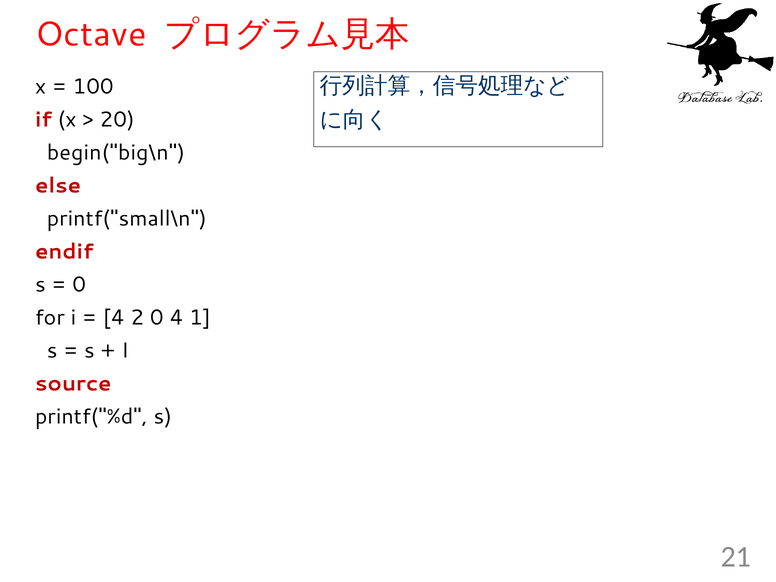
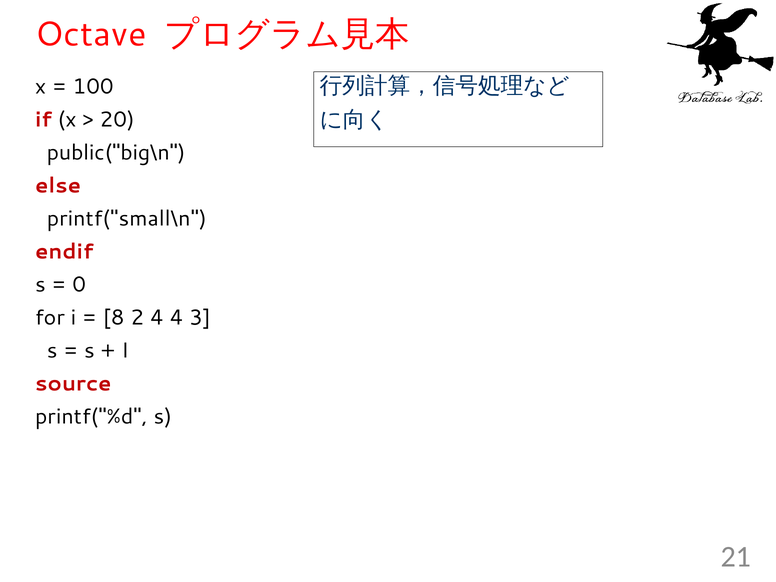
begin("big\n: begin("big\n -> public("big\n (116, 152)
4: 4 -> 8 (114, 318)
2 0: 0 -> 4 (157, 318)
1: 1 -> 3 (200, 318)
